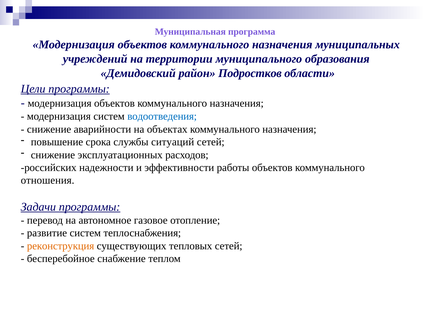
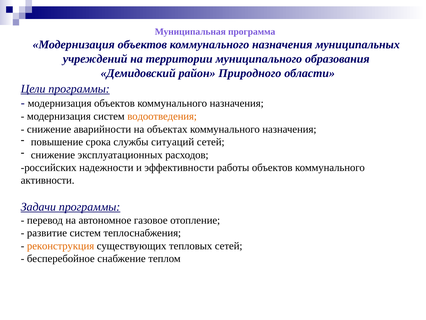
Подростков: Подростков -> Природного (250, 73)
водоотведения colour: blue -> orange (162, 116)
отношения: отношения -> активности (48, 180)
